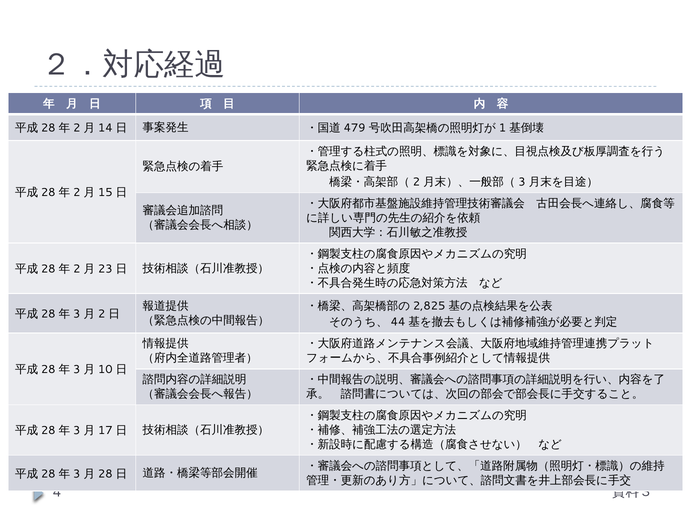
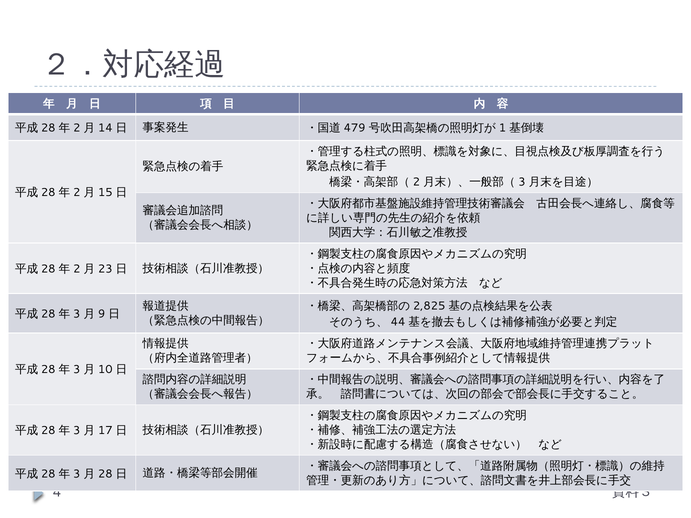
2: 2 -> 9 (102, 314)
